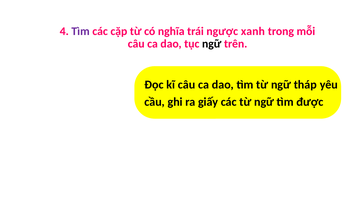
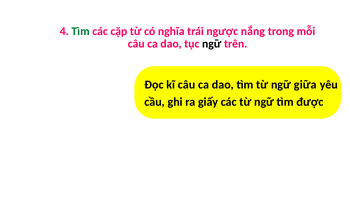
Tìm colour: purple -> green (81, 31)
xanh: xanh -> nắng (253, 31)
tháp: tháp -> giữa (305, 85)
